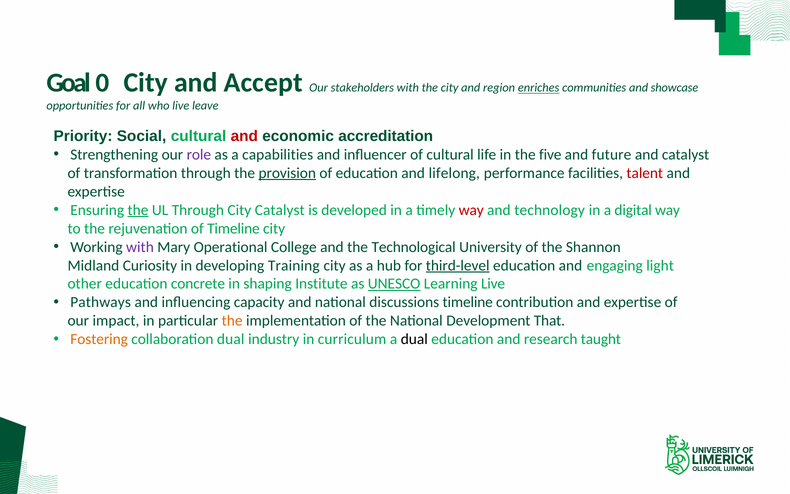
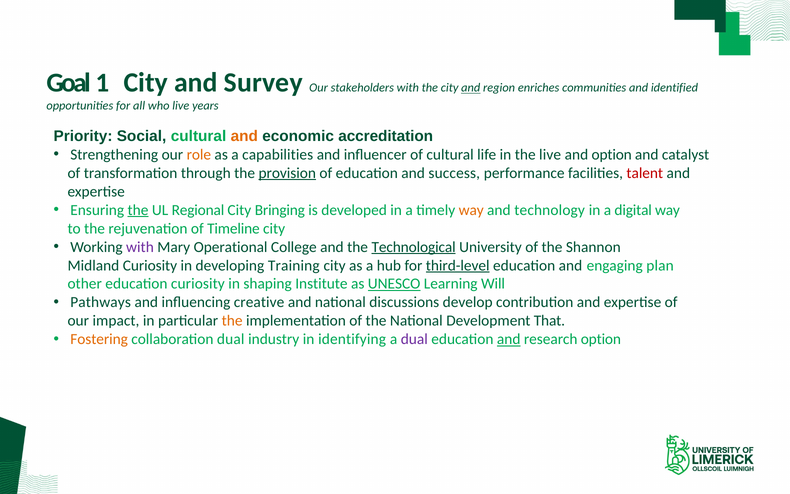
0: 0 -> 1 (102, 83)
Accept: Accept -> Survey (263, 83)
and underline: none -> present (471, 88)
enriches underline: present -> none (539, 88)
showcase: showcase -> identified (674, 88)
leave: leave -> years (205, 106)
and colour: red -> orange (244, 136)
role colour: purple -> orange (199, 154)
the five: five -> live (550, 154)
and future: future -> option (612, 154)
lifelong: lifelong -> success (454, 173)
UL Through: Through -> Regional (198, 210)
City Catalyst: Catalyst -> Bringing (280, 210)
way colour: red -> orange (471, 210)
Technological underline: none -> present (414, 247)
light: light -> plan (660, 265)
education concrete: concrete -> curiosity (198, 284)
Learning Live: Live -> Will (493, 284)
capacity: capacity -> creative (259, 302)
discussions timeline: timeline -> develop (468, 302)
curriculum: curriculum -> identifying (352, 339)
dual colour: black -> purple (414, 339)
and underline: none -> present (509, 339)
research taught: taught -> option (601, 339)
